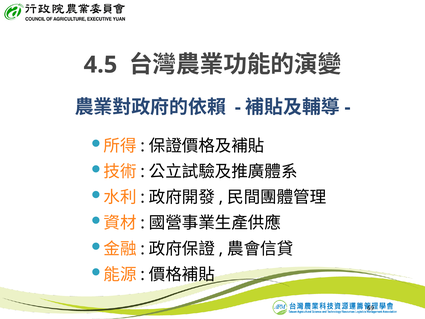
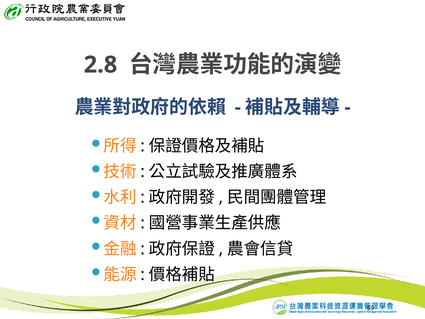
4.5: 4.5 -> 2.8 (100, 65)
